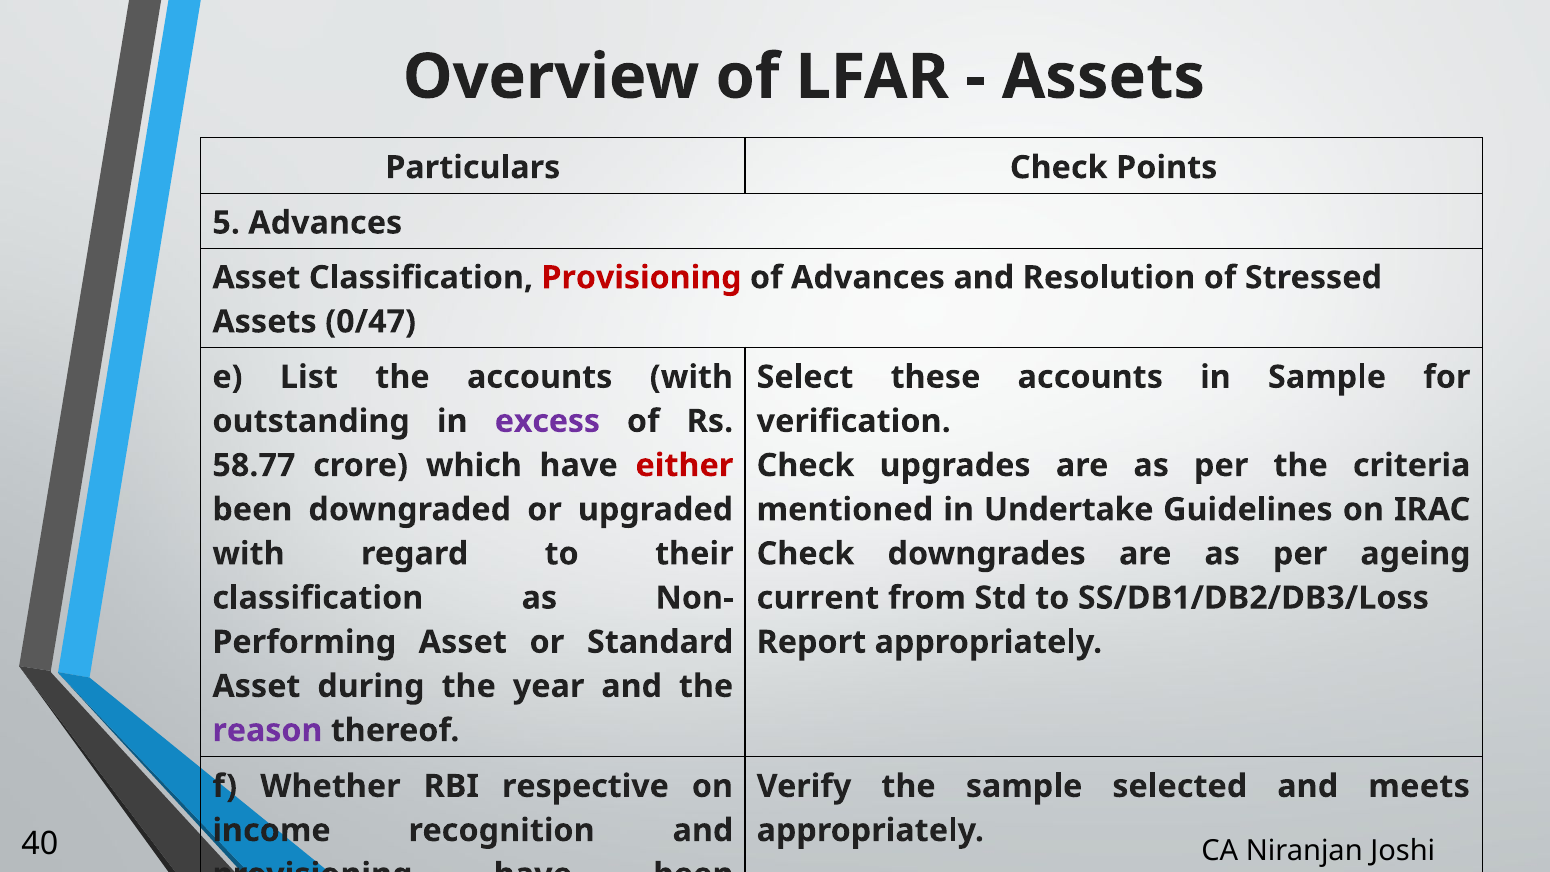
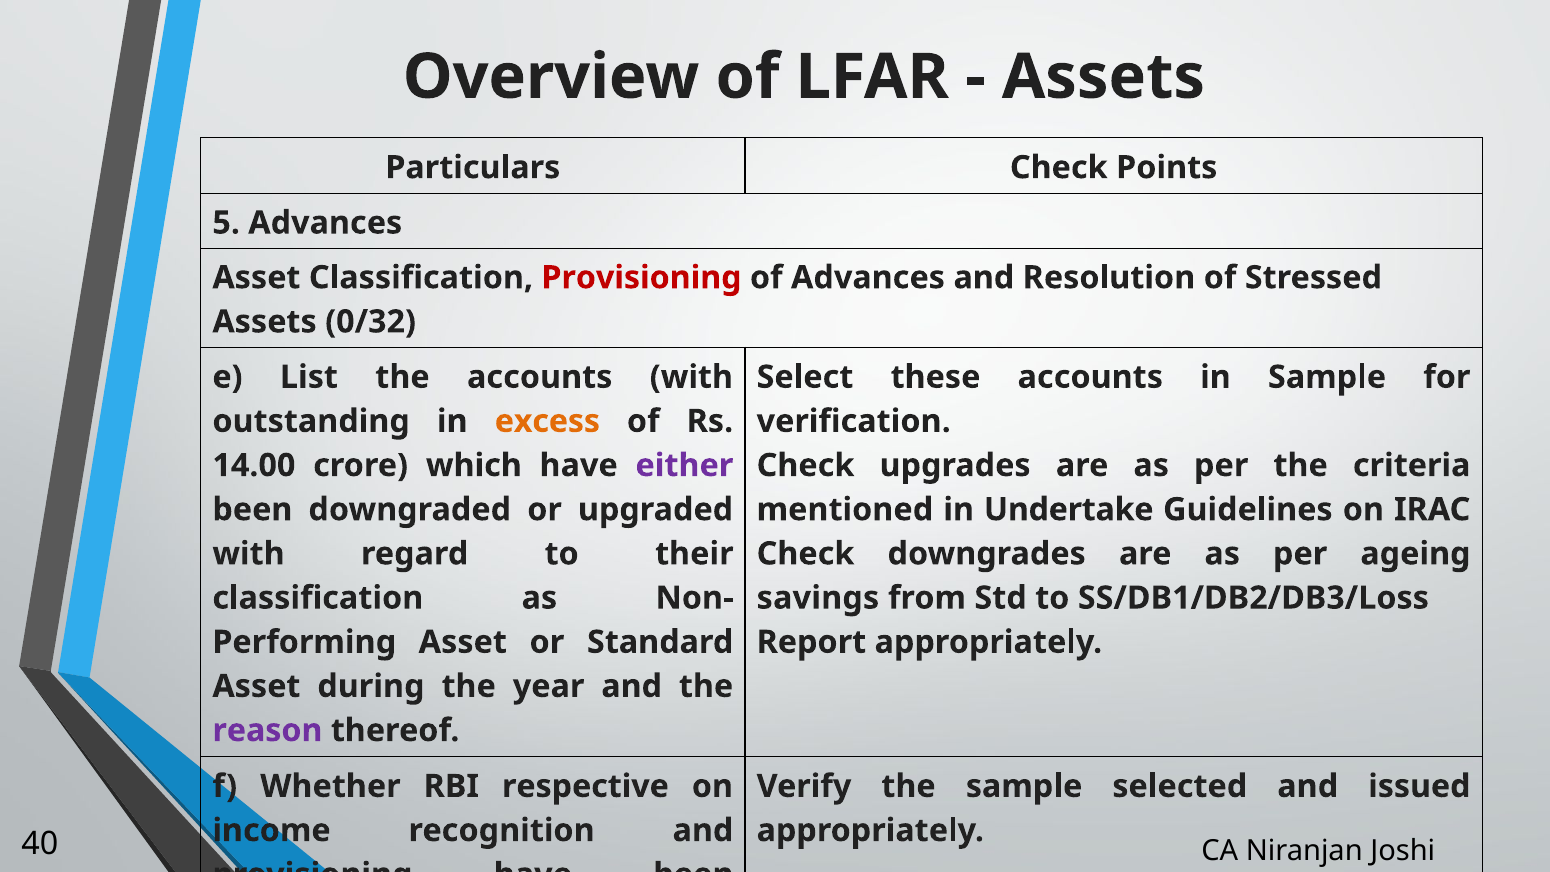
0/47: 0/47 -> 0/32 (371, 322)
excess colour: purple -> orange (547, 421)
58.77: 58.77 -> 14.00 (254, 465)
either colour: red -> purple (684, 465)
current: current -> savings (818, 598)
meets: meets -> issued (1419, 786)
